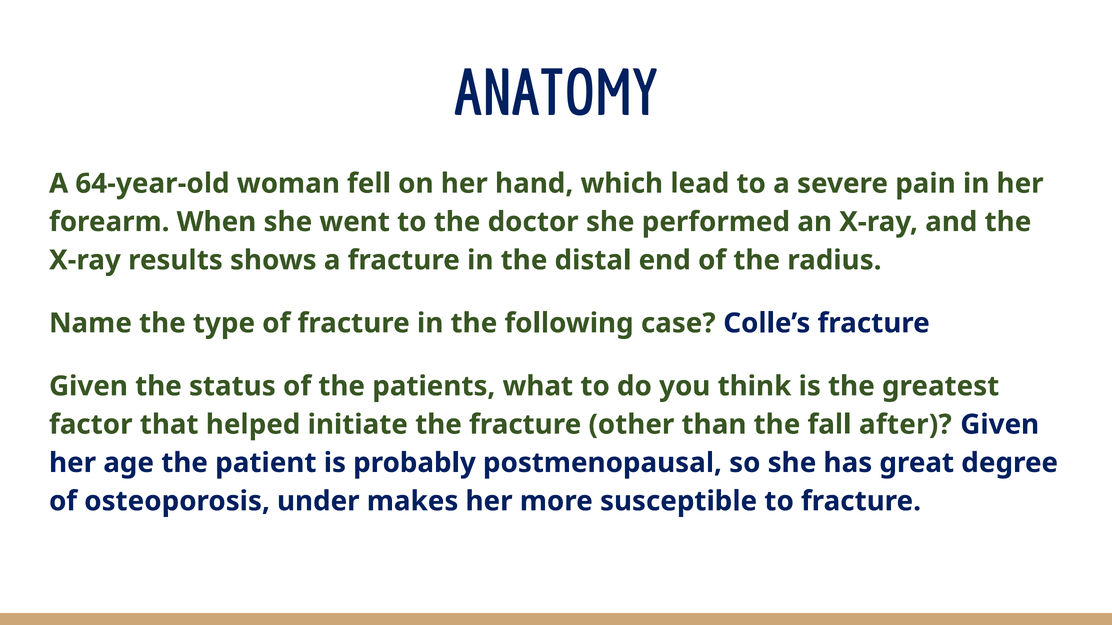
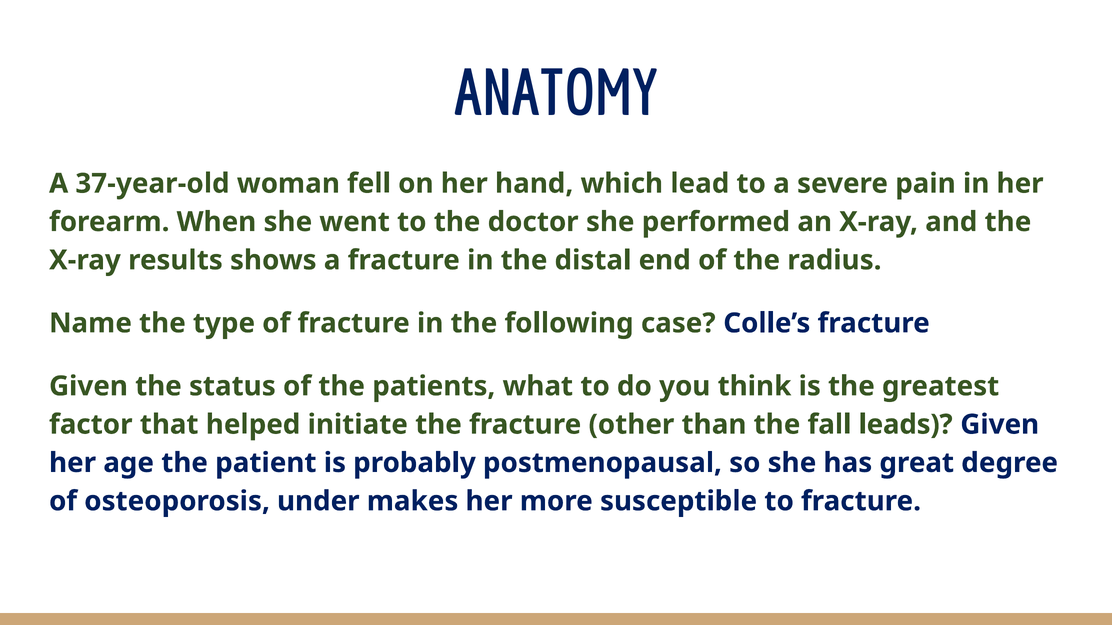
64-year-old: 64-year-old -> 37-year-old (152, 184)
after: after -> leads (906, 425)
